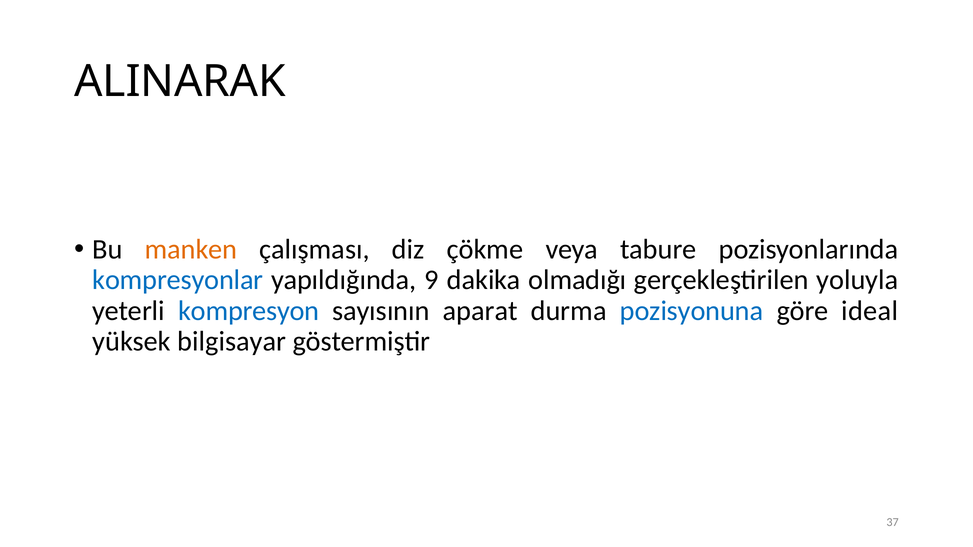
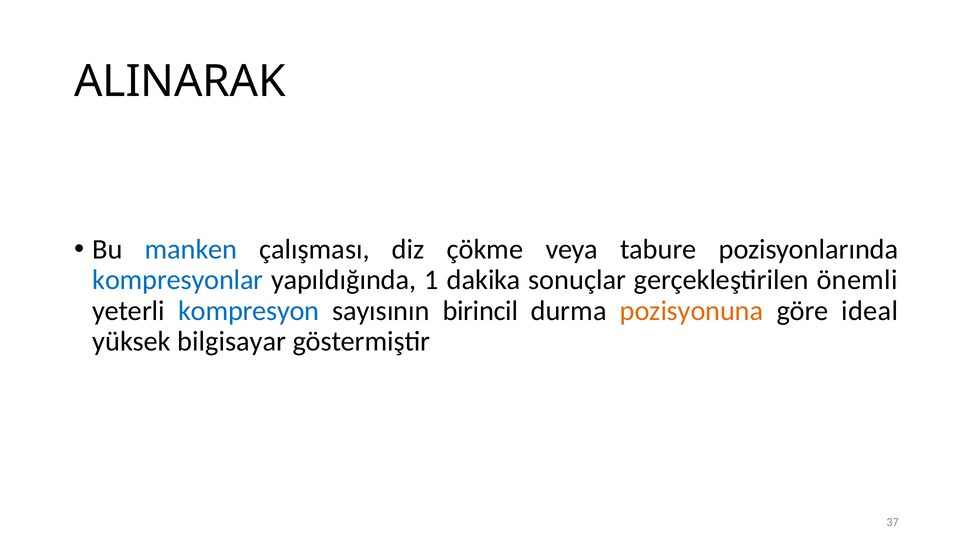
manken colour: orange -> blue (191, 250)
9: 9 -> 1 (432, 280)
olmadığı: olmadığı -> sonuçlar (577, 280)
yoluyla: yoluyla -> önemli (857, 280)
aparat: aparat -> birincil (480, 311)
pozisyonuna colour: blue -> orange (692, 311)
